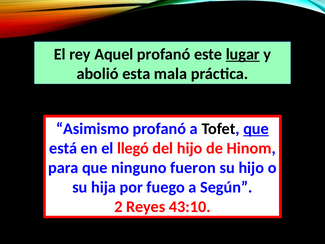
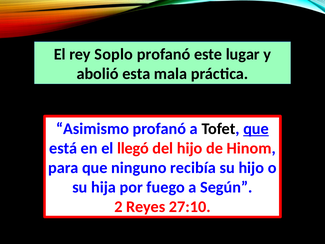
Aquel: Aquel -> Soplo (114, 54)
lugar underline: present -> none (243, 54)
fueron: fueron -> recibía (193, 168)
43:10: 43:10 -> 27:10 (190, 207)
